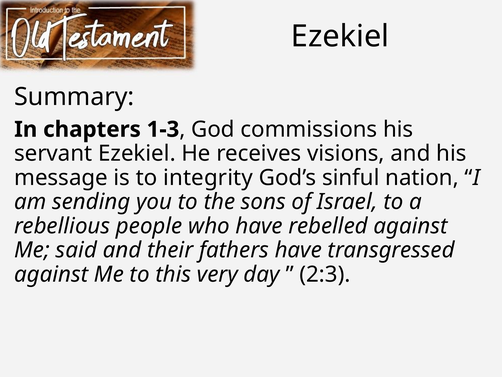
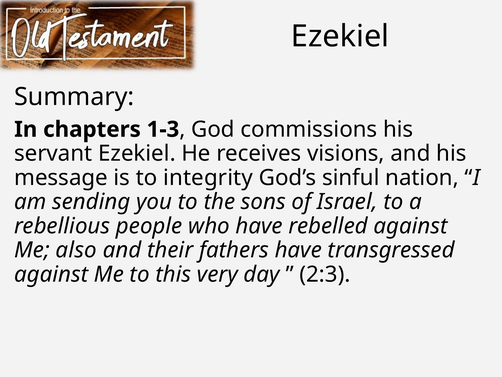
said: said -> also (76, 250)
